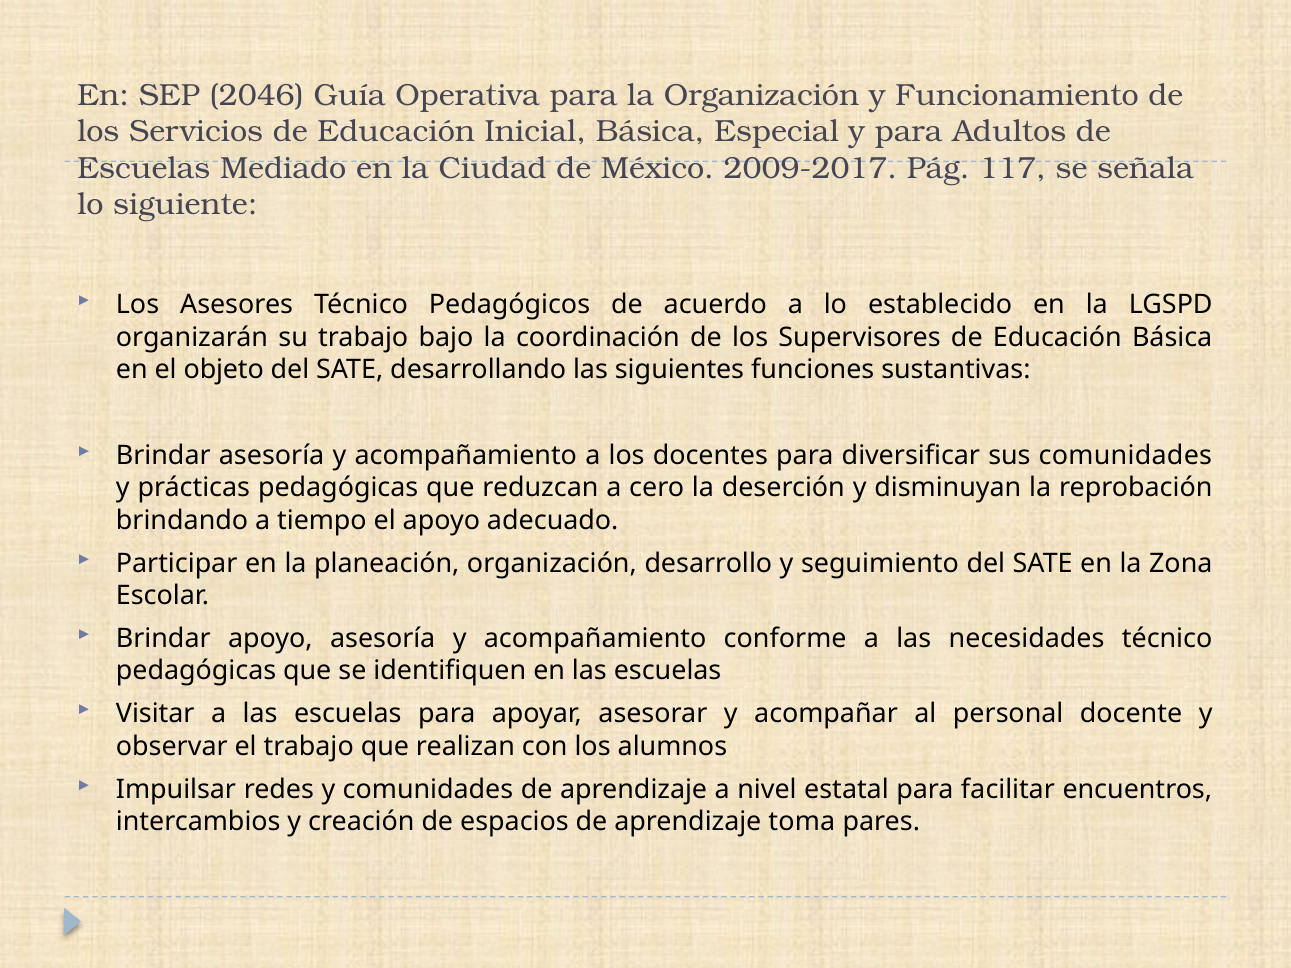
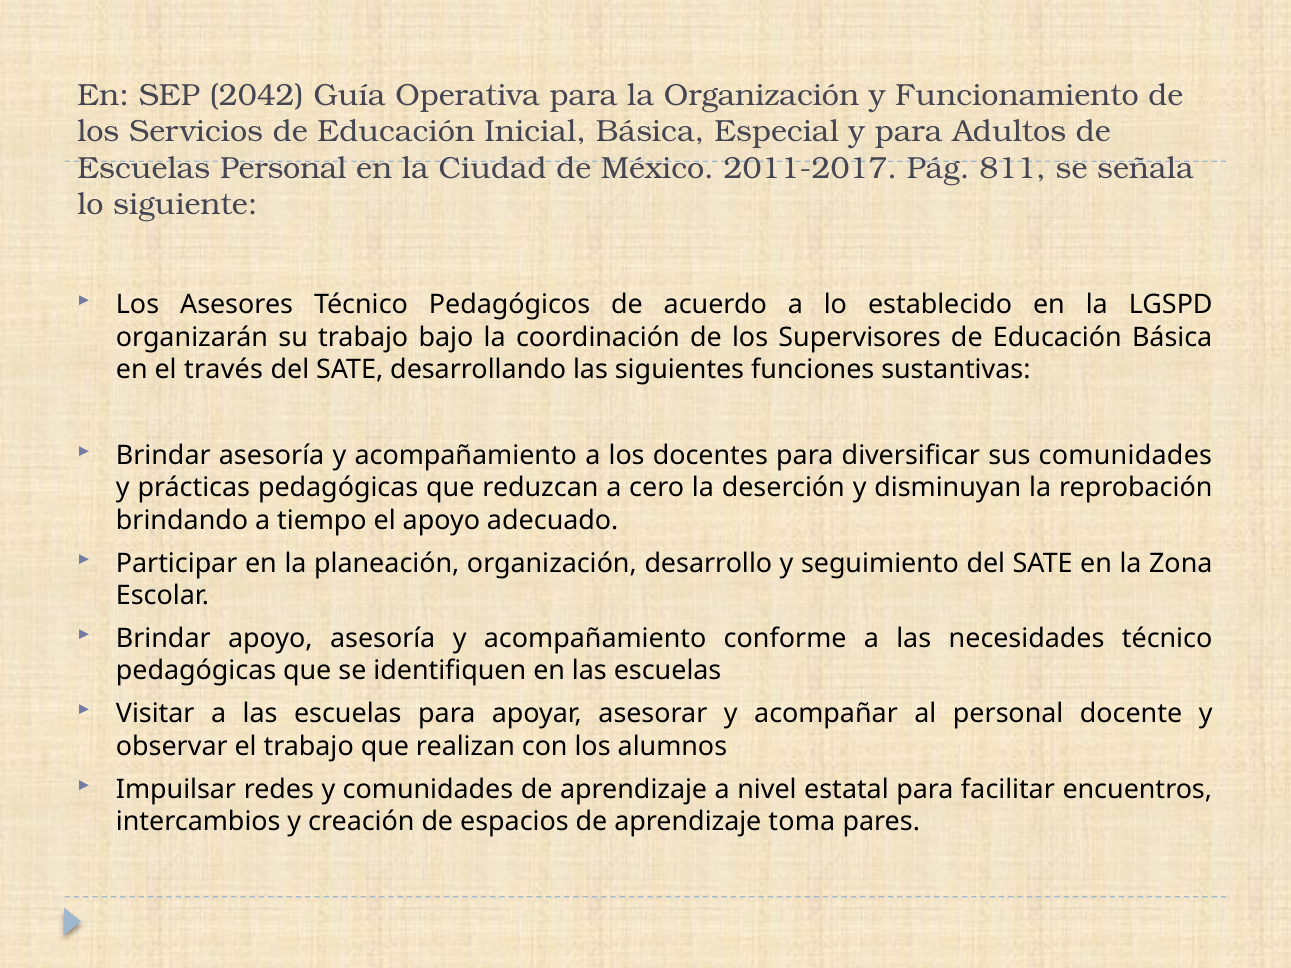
2046: 2046 -> 2042 (257, 95)
Escuelas Mediado: Mediado -> Personal (283, 168)
2009-2017: 2009-2017 -> 2011-2017 (810, 168)
117: 117 -> 811 (1013, 168)
objeto: objeto -> través (224, 370)
